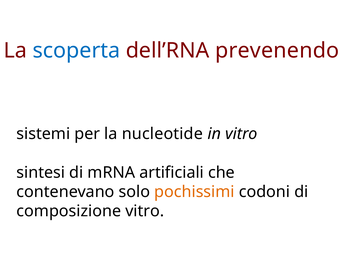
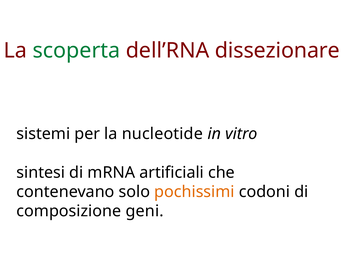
scoperta colour: blue -> green (76, 51)
prevenendo: prevenendo -> dissezionare (277, 51)
composizione vitro: vitro -> geni (145, 211)
